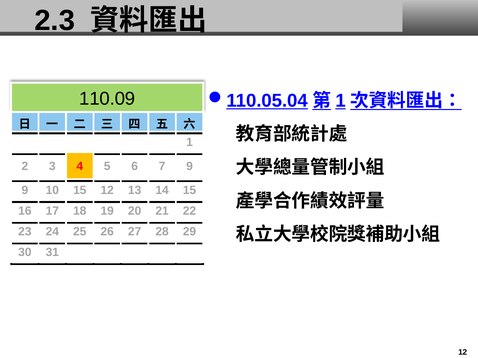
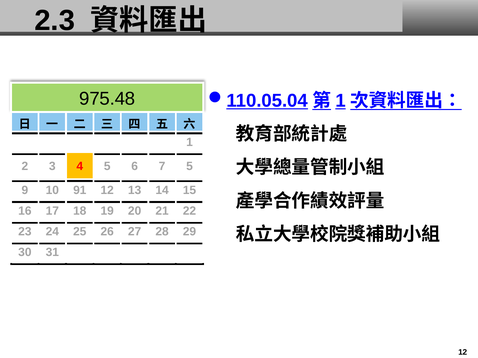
110.09: 110.09 -> 975.48 (107, 99)
7 9: 9 -> 5 (189, 166)
10 15: 15 -> 91 (80, 190)
